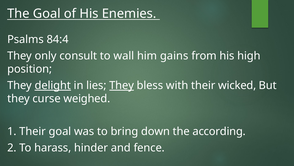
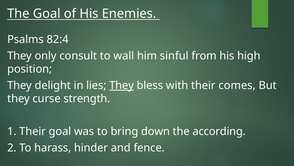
84:4: 84:4 -> 82:4 (58, 39)
gains: gains -> sinful (174, 56)
delight underline: present -> none (53, 85)
wicked: wicked -> comes (237, 85)
weighed: weighed -> strength (87, 98)
